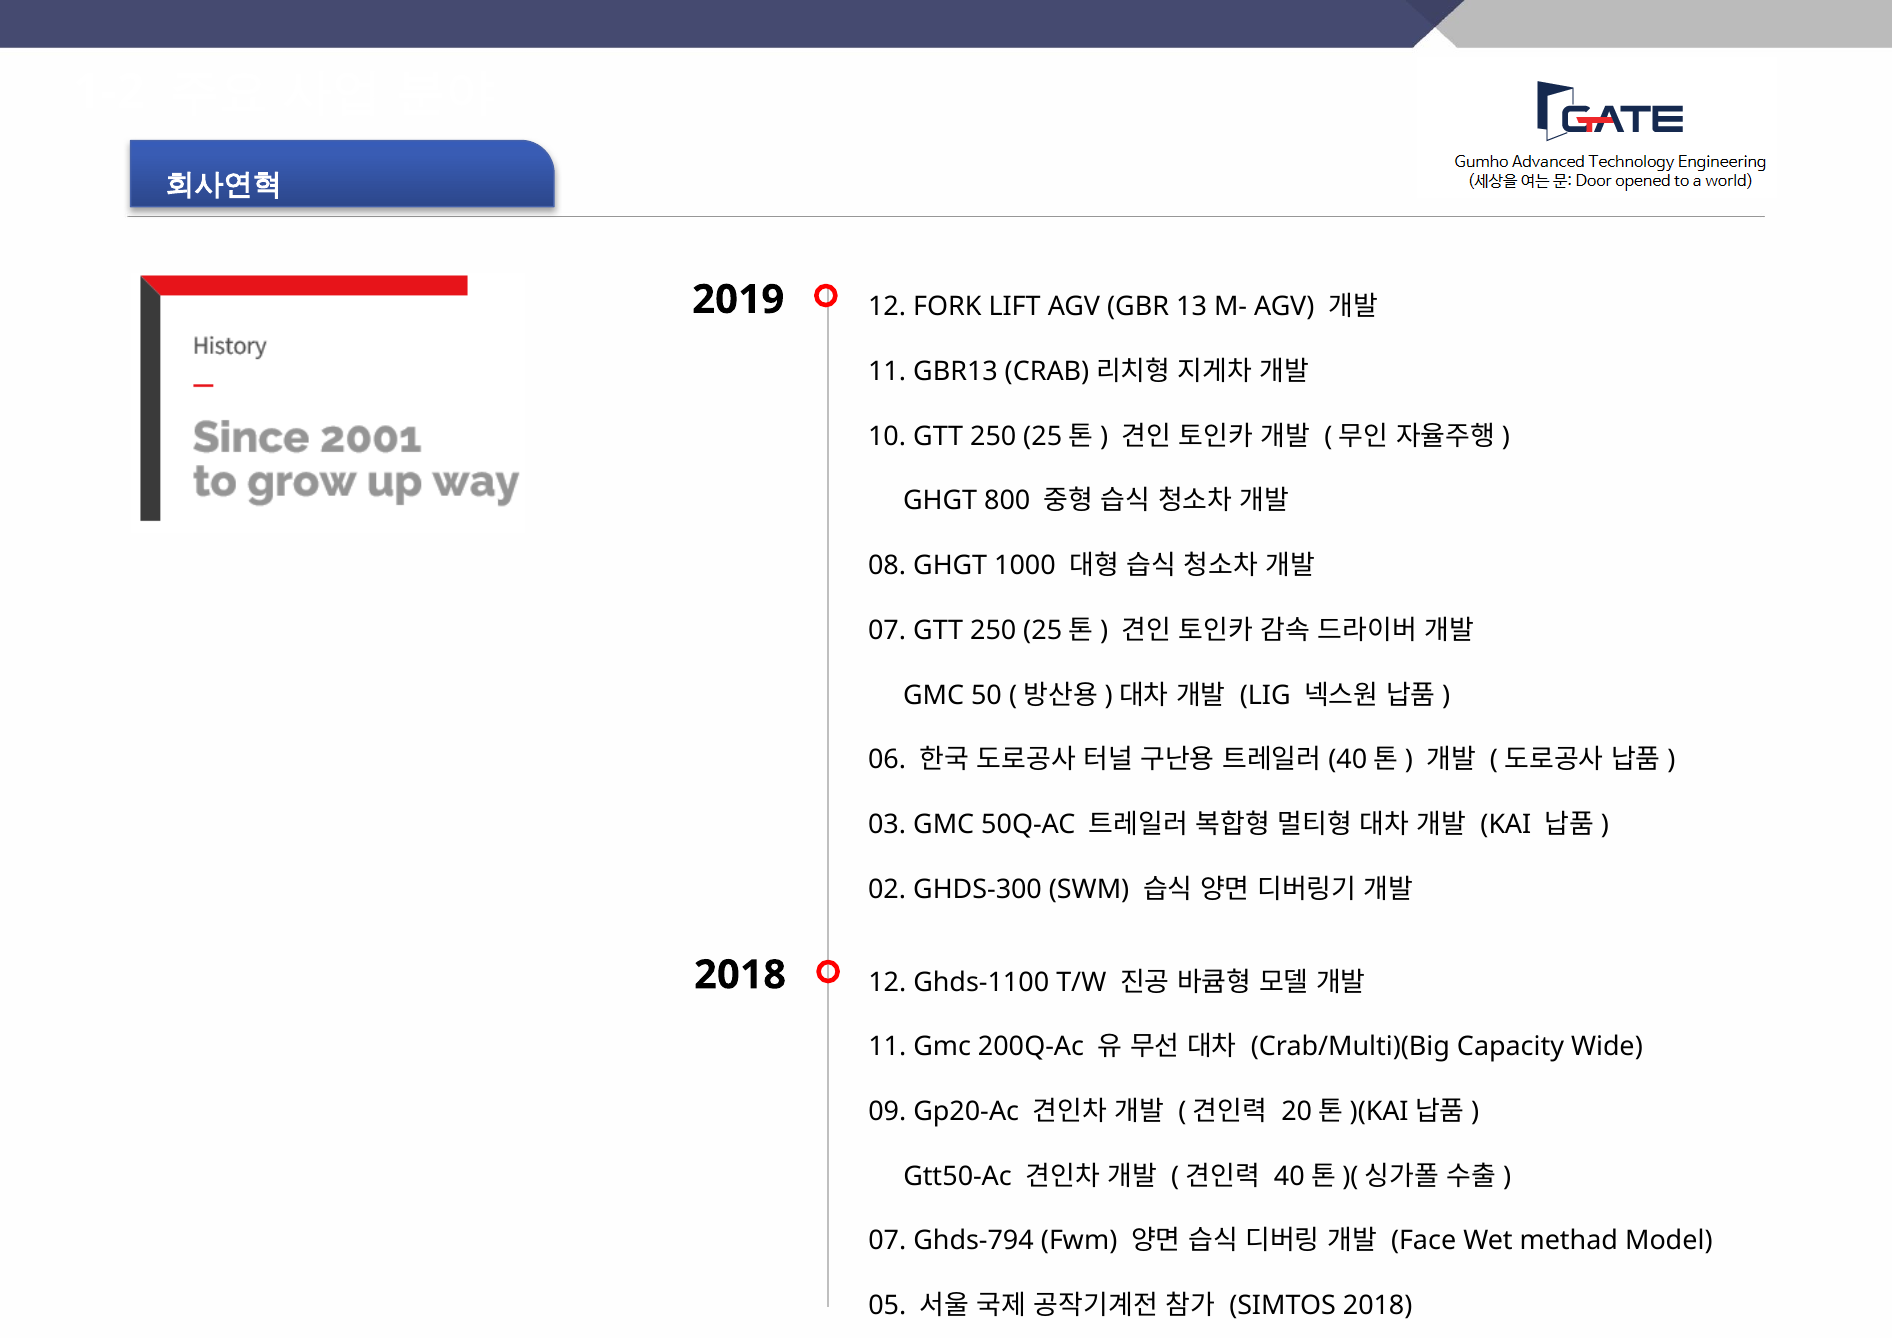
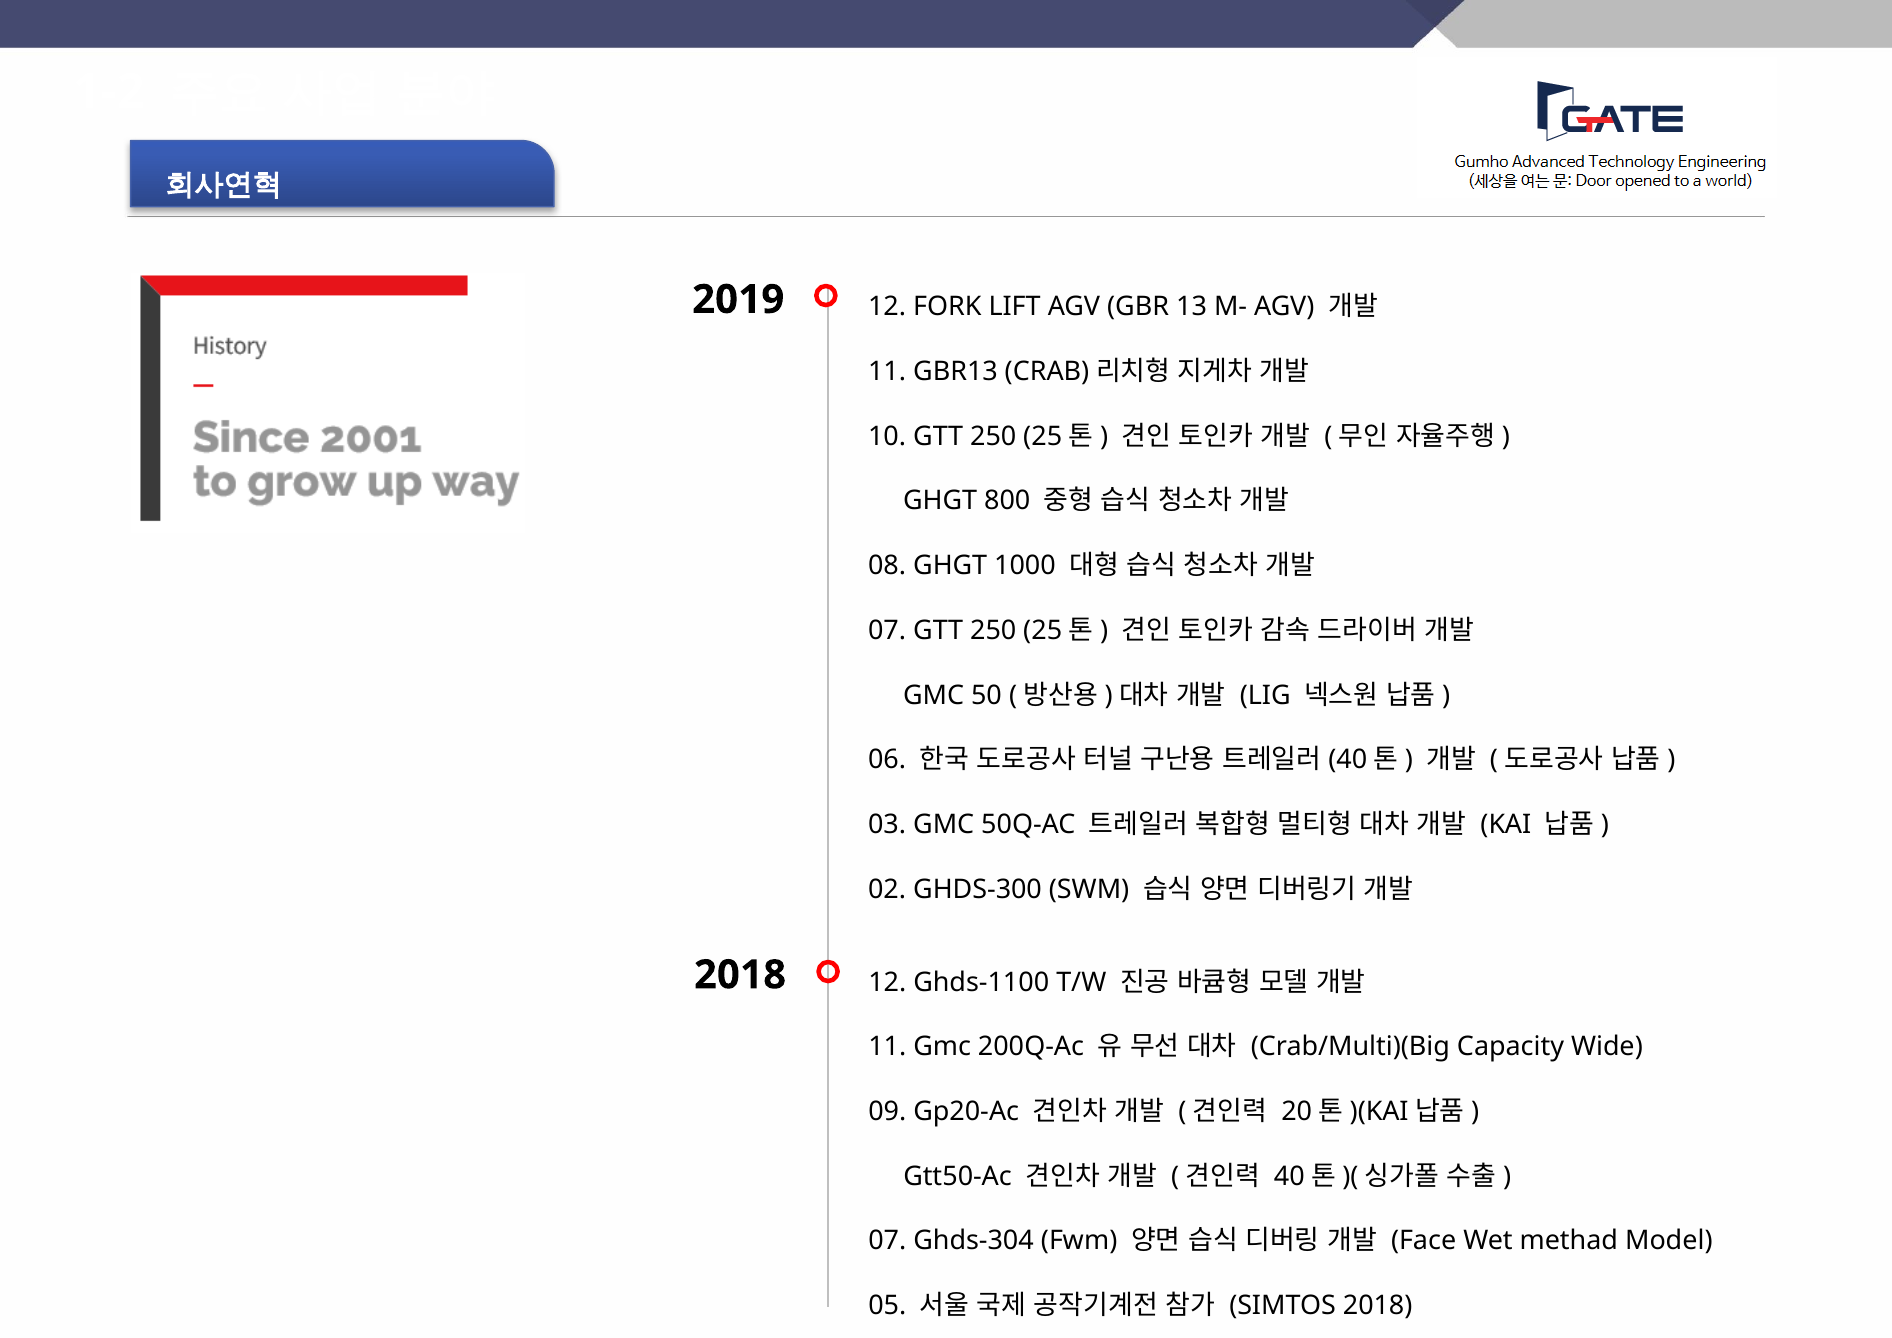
Ghds-794: Ghds-794 -> Ghds-304 (974, 1241)
